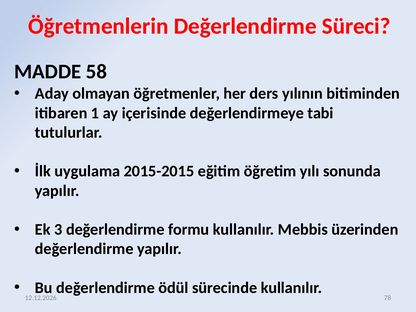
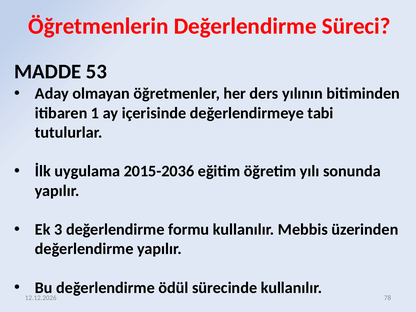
58: 58 -> 53 (96, 72)
2015-2015: 2015-2015 -> 2015-2036 (159, 171)
